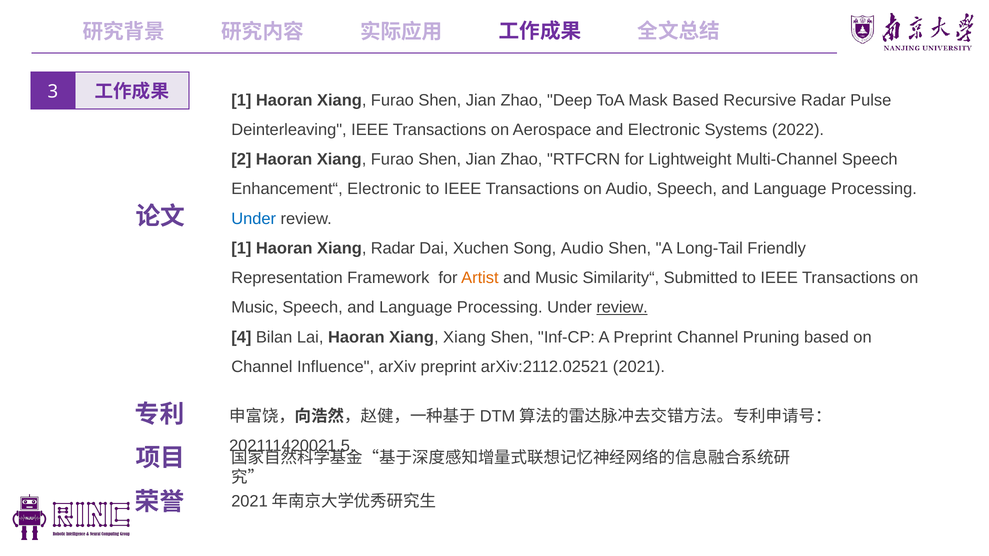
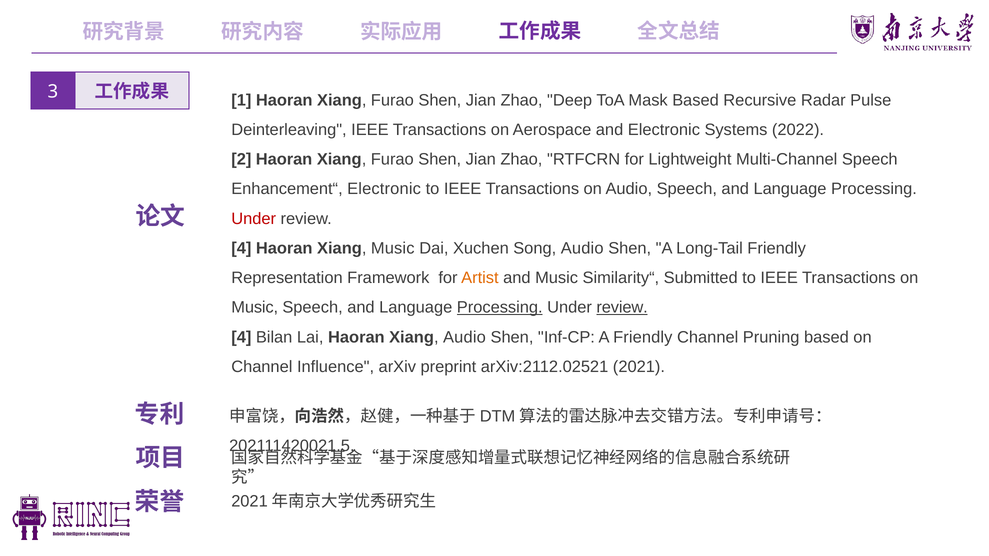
Under colour: blue -> red (254, 219)
1: 1 -> 4 (241, 248)
Xiang Radar: Radar -> Music (393, 248)
Processing underline: none -> present (500, 308)
Xiang Xiang: Xiang -> Audio (464, 337)
A Preprint: Preprint -> Friendly (643, 337)
